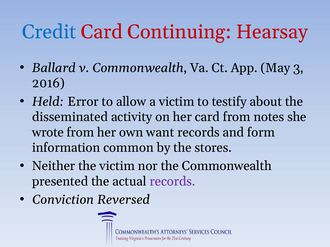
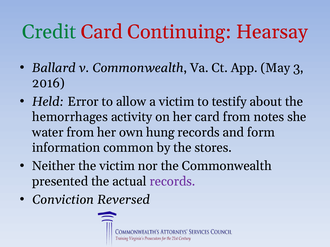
Credit colour: blue -> green (49, 32)
disseminated: disseminated -> hemorrhages (70, 117)
wrote: wrote -> water (48, 133)
want: want -> hung (160, 133)
